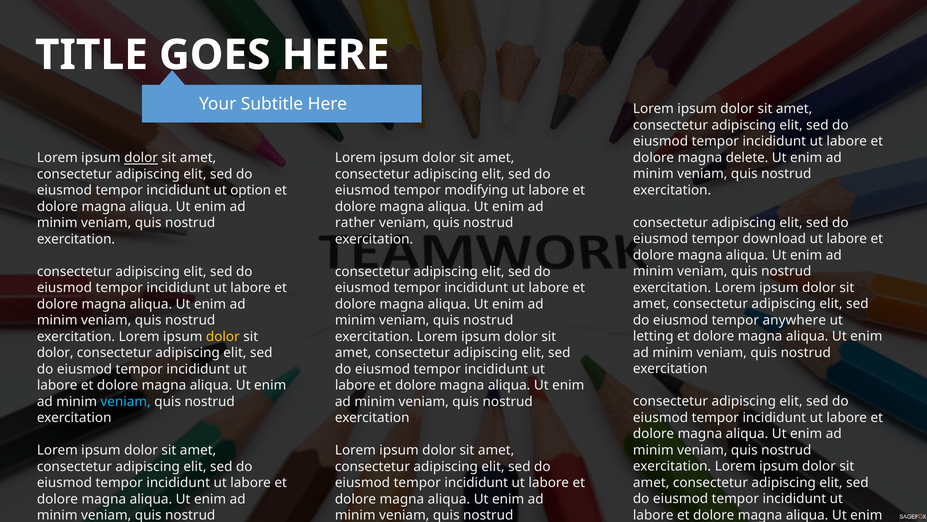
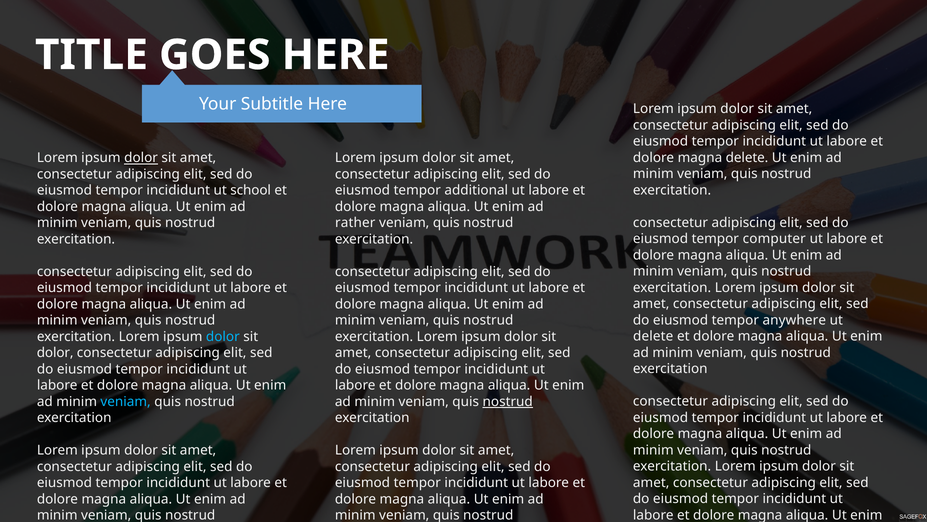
option: option -> school (251, 190)
modifying: modifying -> additional (476, 190)
download: download -> computer (774, 239)
letting: letting -> delete (653, 336)
dolor colour: yellow -> light blue (223, 336)
nostrud underline: none -> present (508, 401)
